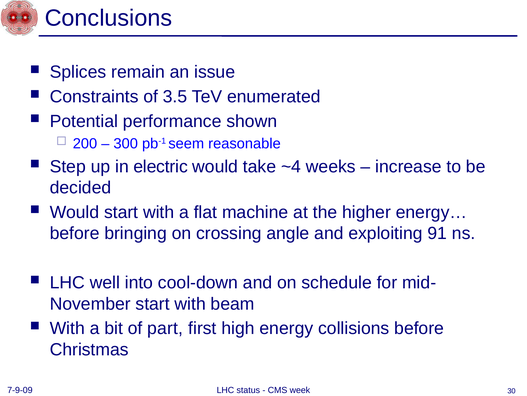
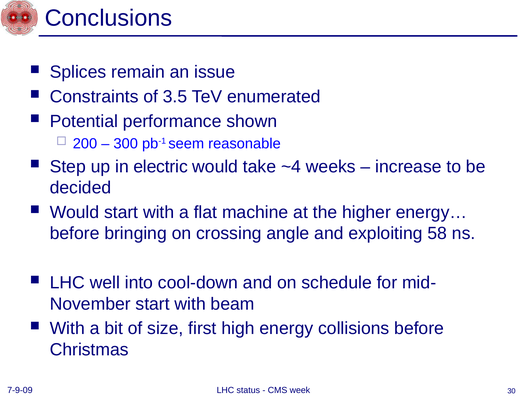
91: 91 -> 58 (437, 233)
part: part -> size (165, 328)
